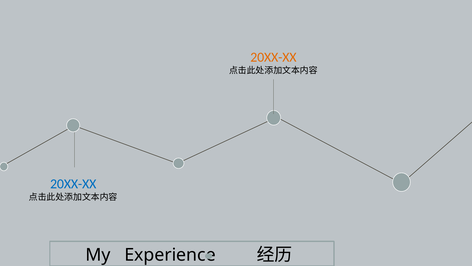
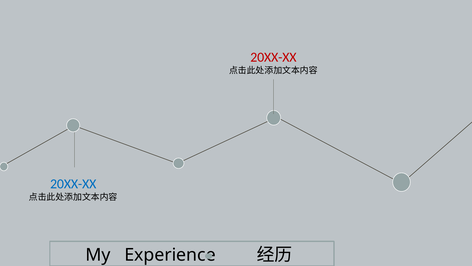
20XX-XX colour: orange -> red (273, 57)
